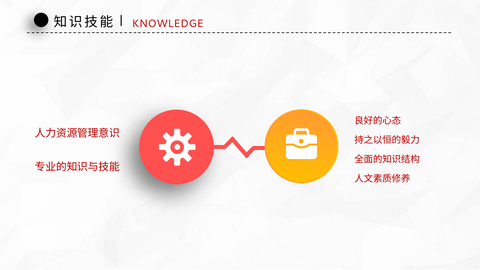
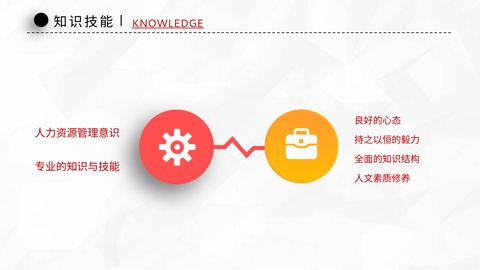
KNOWLEDGE underline: none -> present (168, 24)
